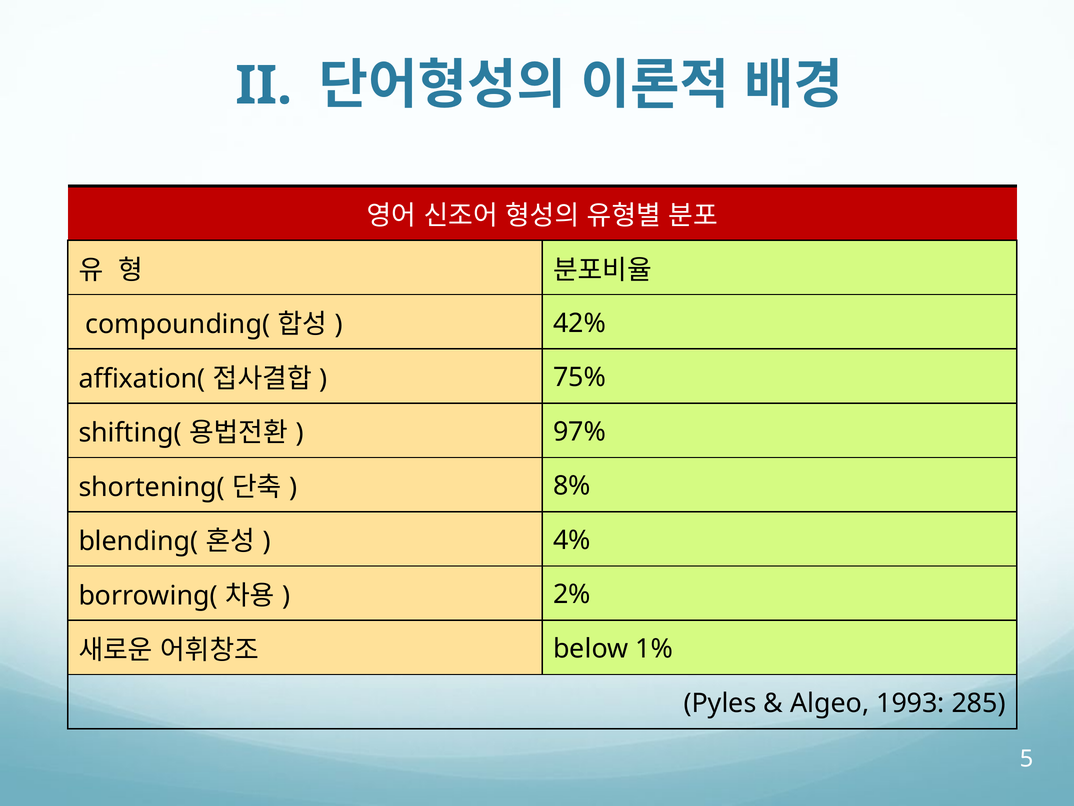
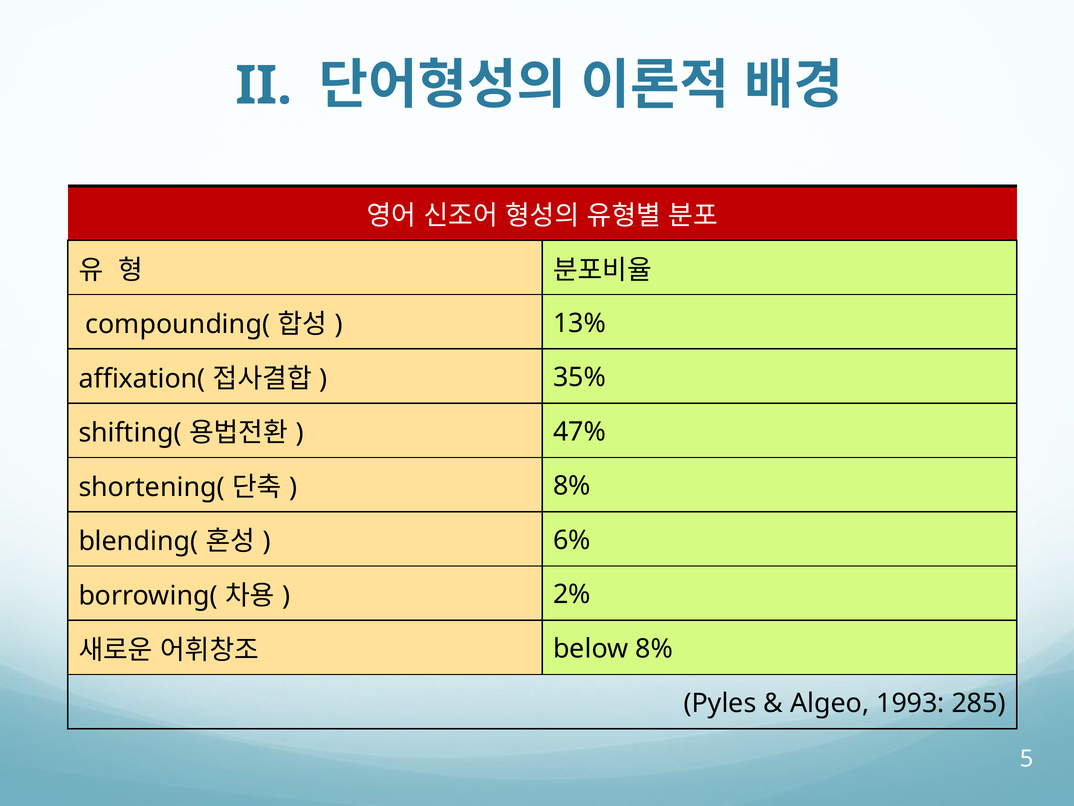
42%: 42% -> 13% (579, 323)
75%: 75% -> 35% (579, 377)
97%: 97% -> 47% (579, 431)
4%: 4% -> 6% (572, 540)
below 1%: 1% -> 8% (654, 648)
